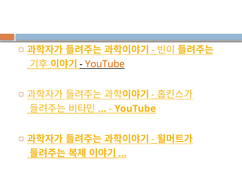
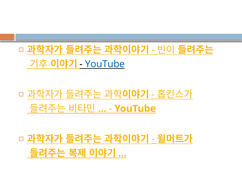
YouTube colour: orange -> blue (105, 64)
